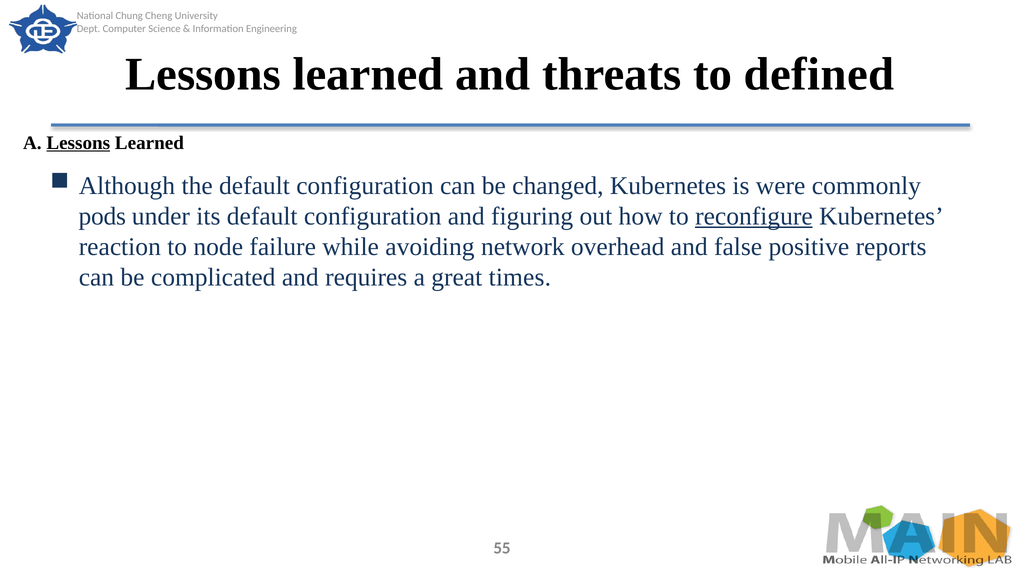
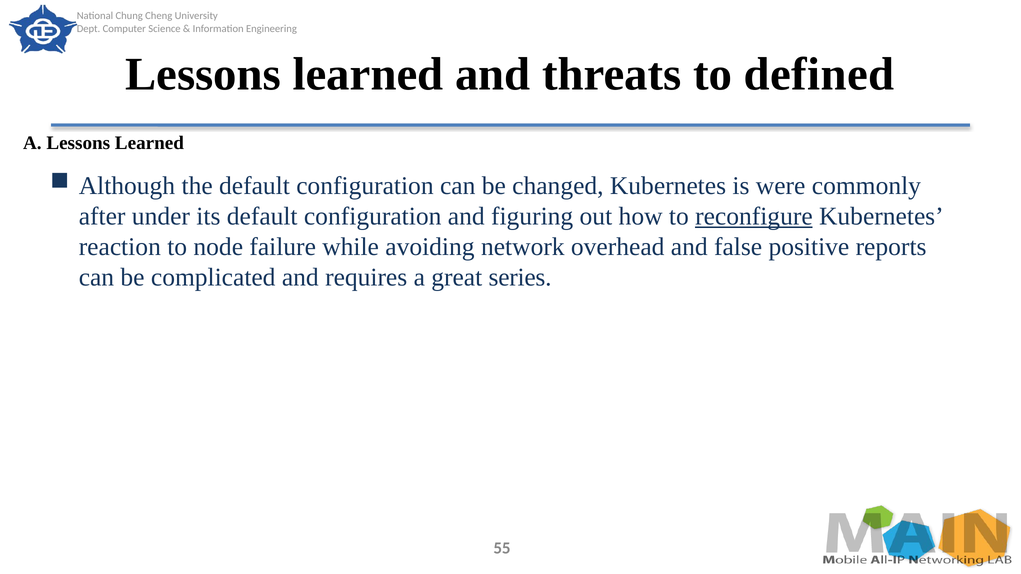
Lessons underline: present -> none (78, 143)
pods: pods -> after (102, 216)
times: times -> series (520, 278)
